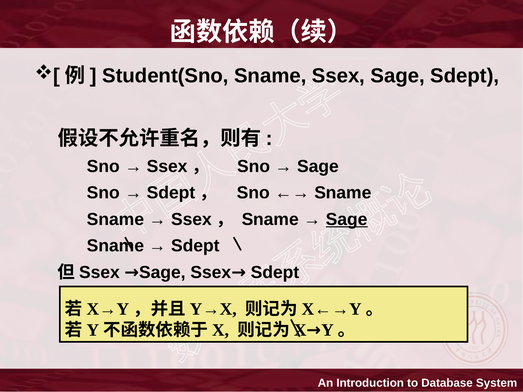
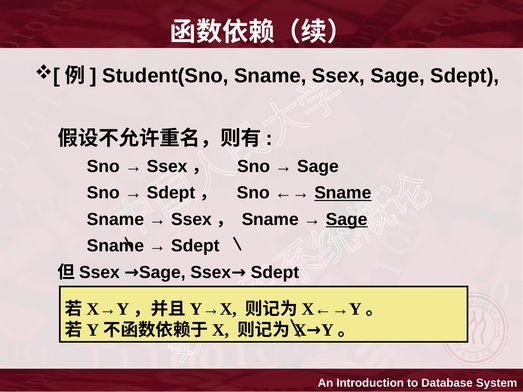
Sname underline: none -> present (343, 193)
